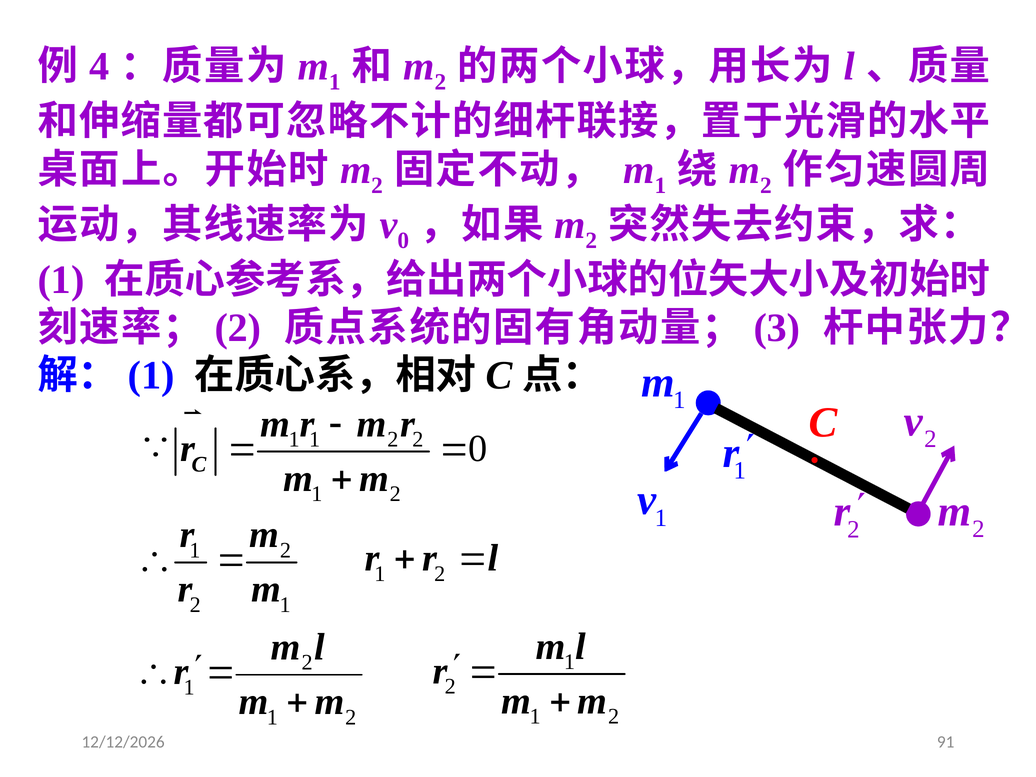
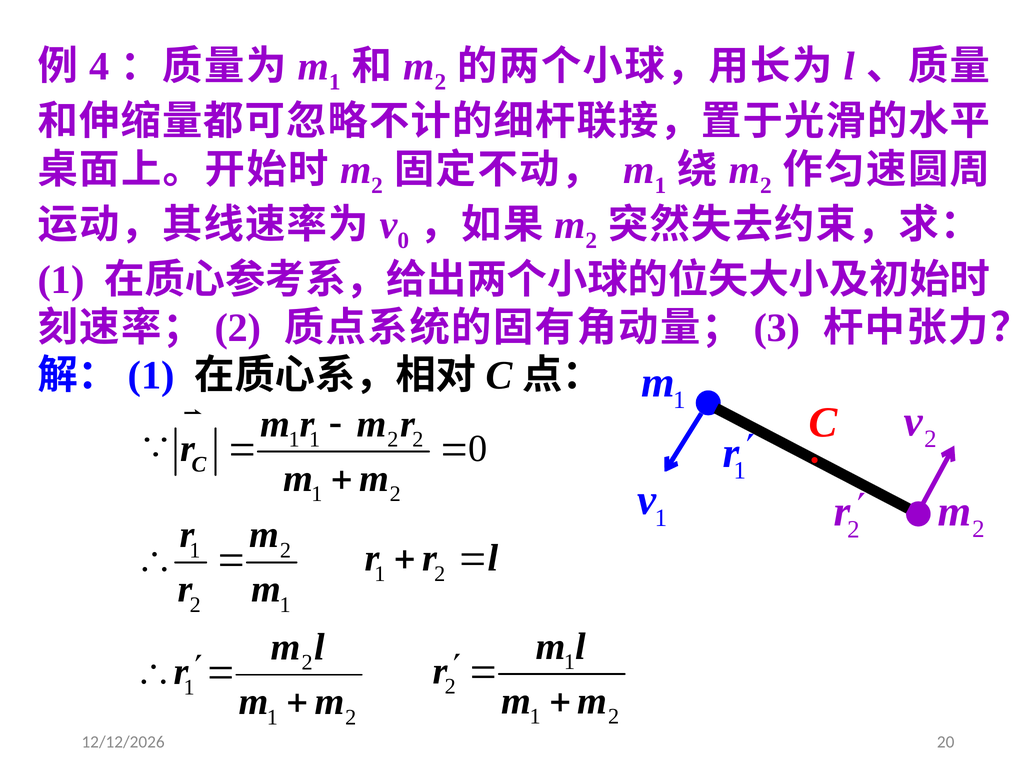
91: 91 -> 20 (946, 742)
